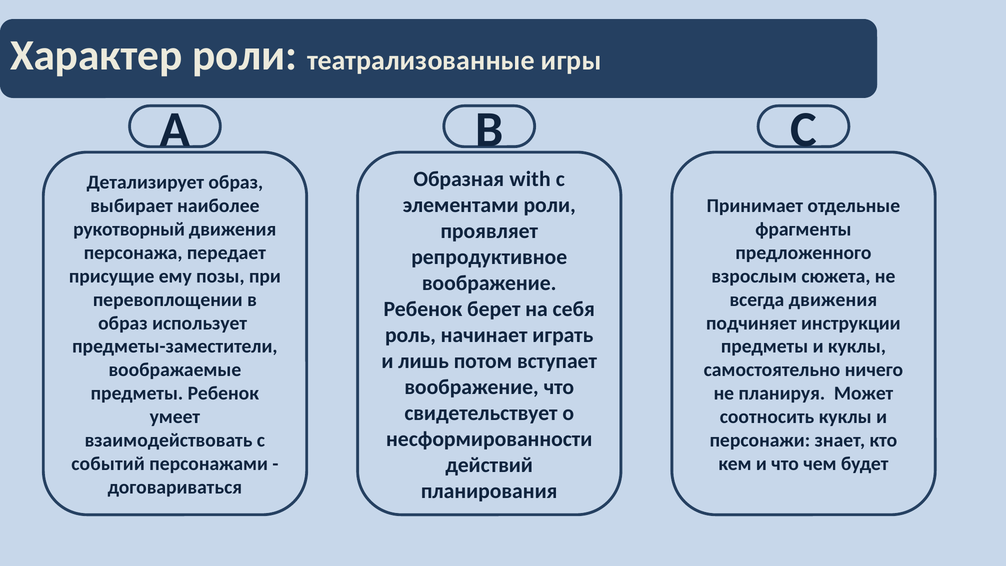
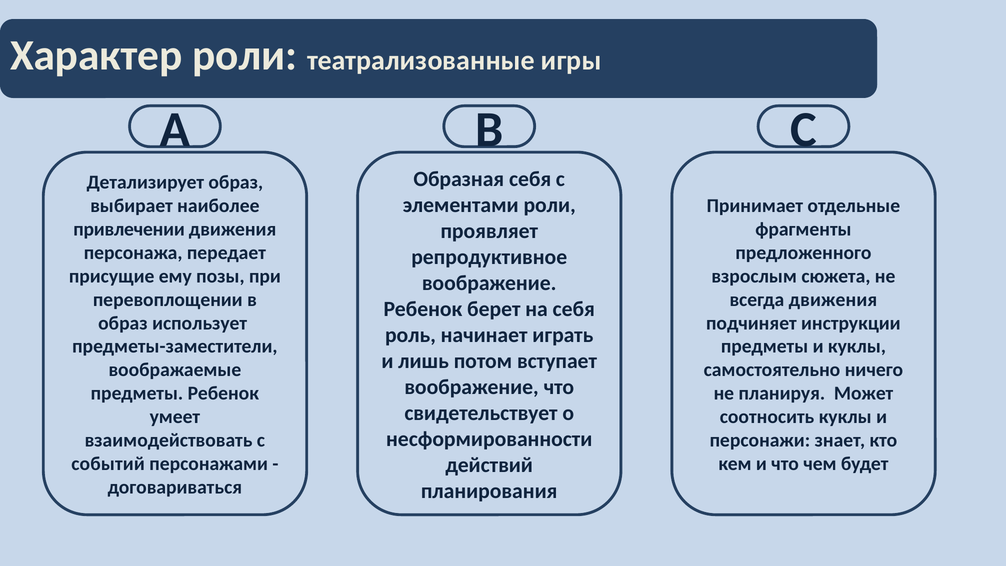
Образная with: with -> себя (530, 179)
рукотворный: рукотворный -> привлечении (129, 229)
